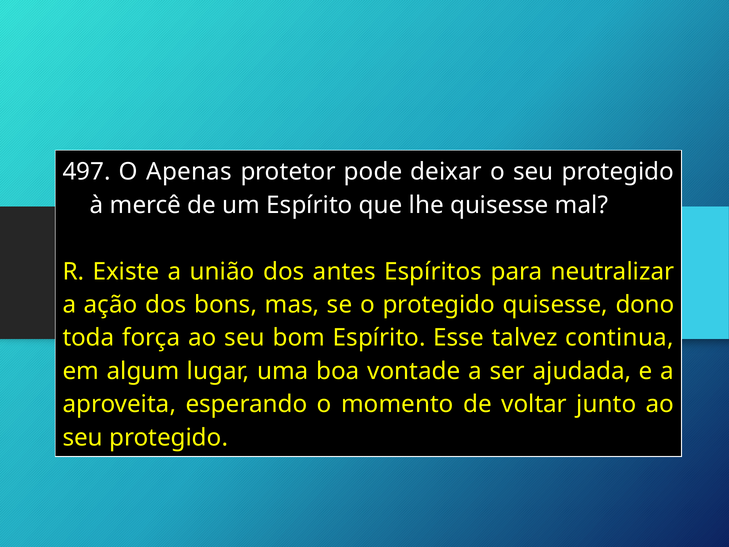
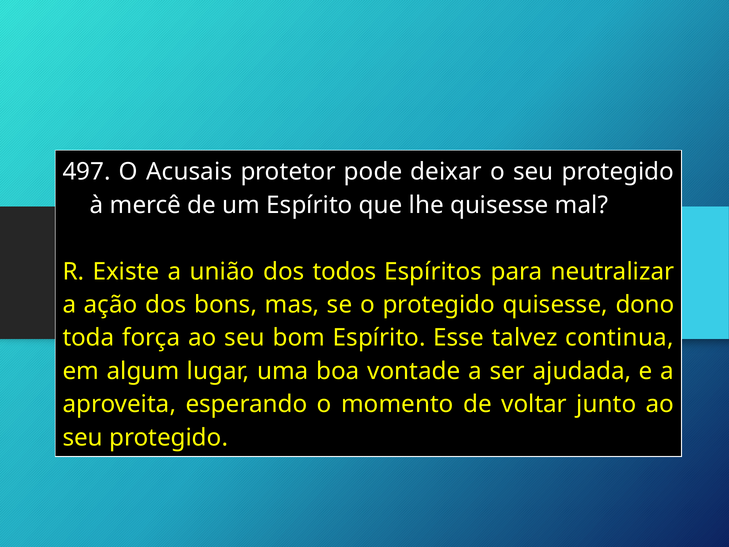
Apenas: Apenas -> Acusais (189, 172)
antes: antes -> todos (345, 271)
